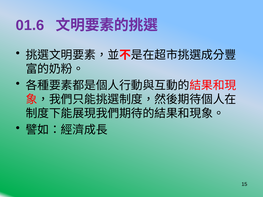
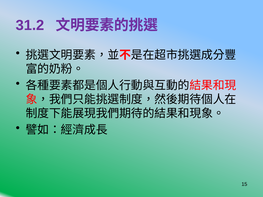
01.6: 01.6 -> 31.2 (30, 25)
